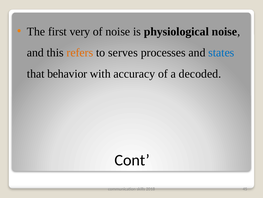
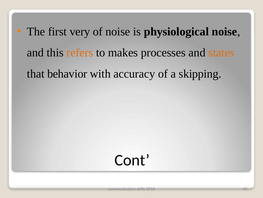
serves: serves -> makes (123, 52)
states colour: blue -> orange (221, 52)
decoded: decoded -> skipping (200, 73)
